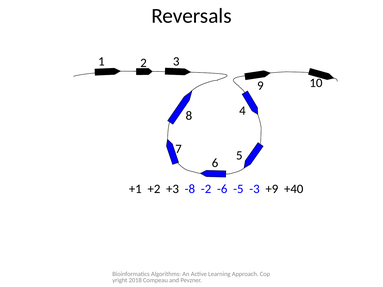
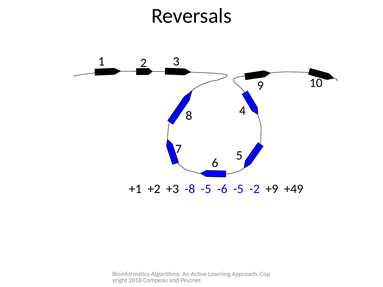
-8 -2: -2 -> -5 (206, 189)
-3: -3 -> -2 (254, 189)
+40: +40 -> +49 (294, 189)
